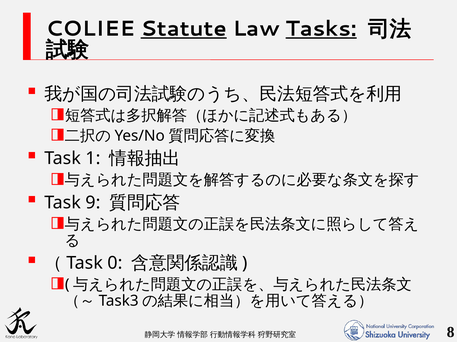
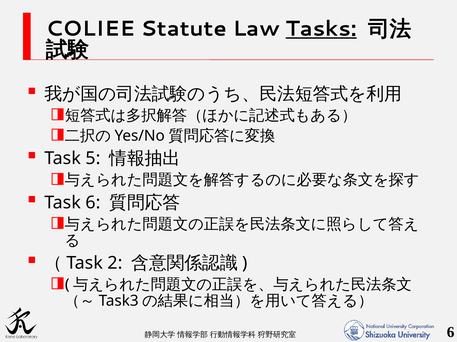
Statute underline: present -> none (184, 29)
1: 1 -> 5 (93, 159)
Task 9: 9 -> 6 (93, 203)
0: 0 -> 2 (115, 264)
8: 8 -> 6 (451, 333)
